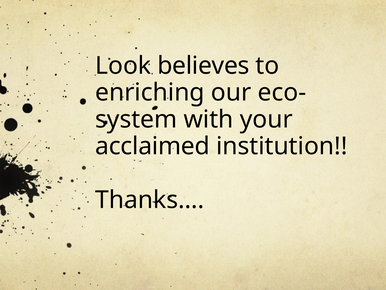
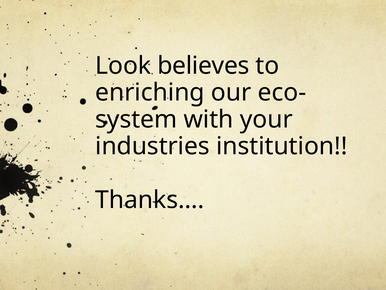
acclaimed: acclaimed -> industries (152, 146)
